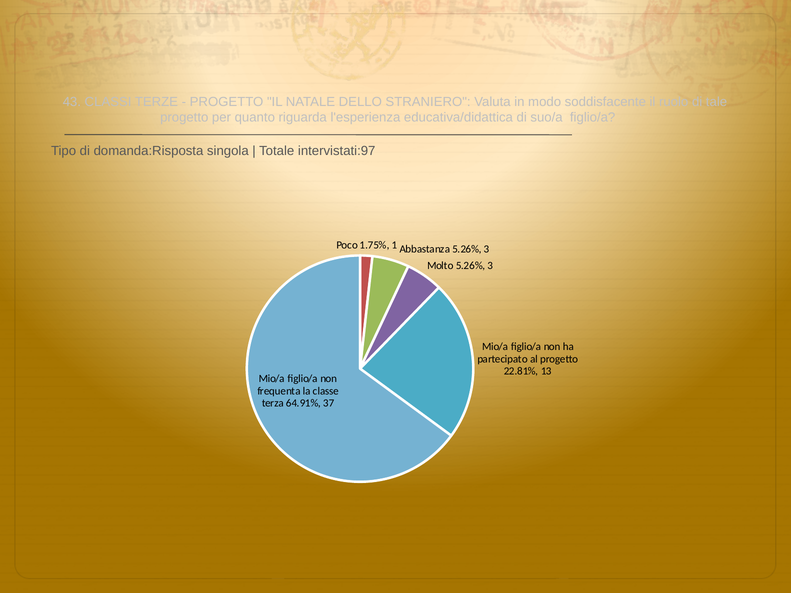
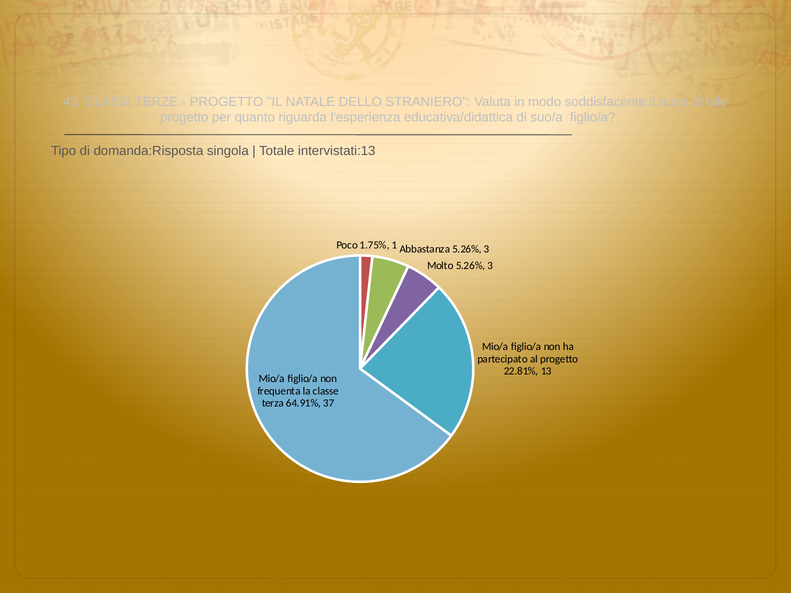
intervistati:97: intervistati:97 -> intervistati:13 (337, 151)
